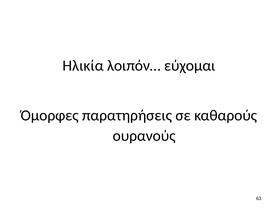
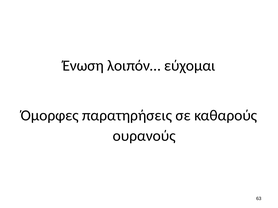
Ηλικία: Ηλικία -> Ένωση (83, 66)
